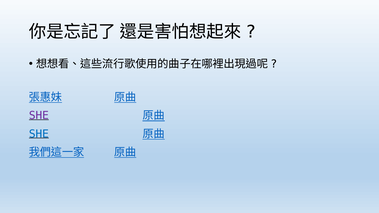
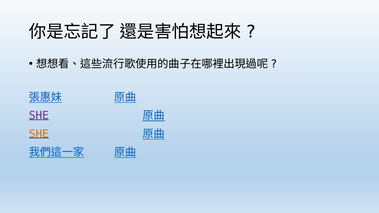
SHE colour: blue -> orange (39, 134)
